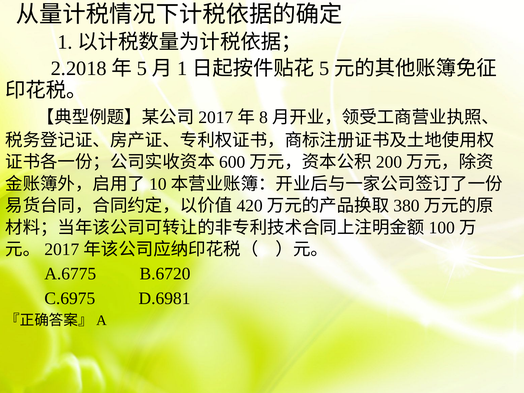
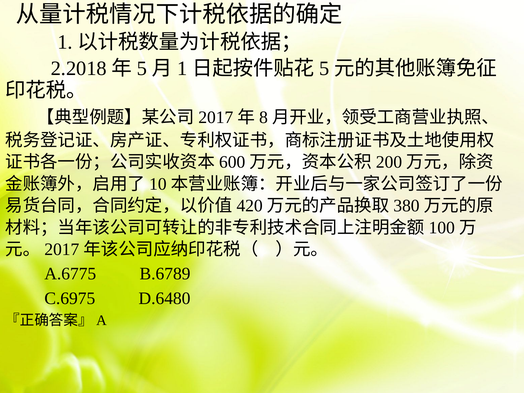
B.6720: B.6720 -> B.6789 (165, 274)
D.6981: D.6981 -> D.6480 (165, 298)
